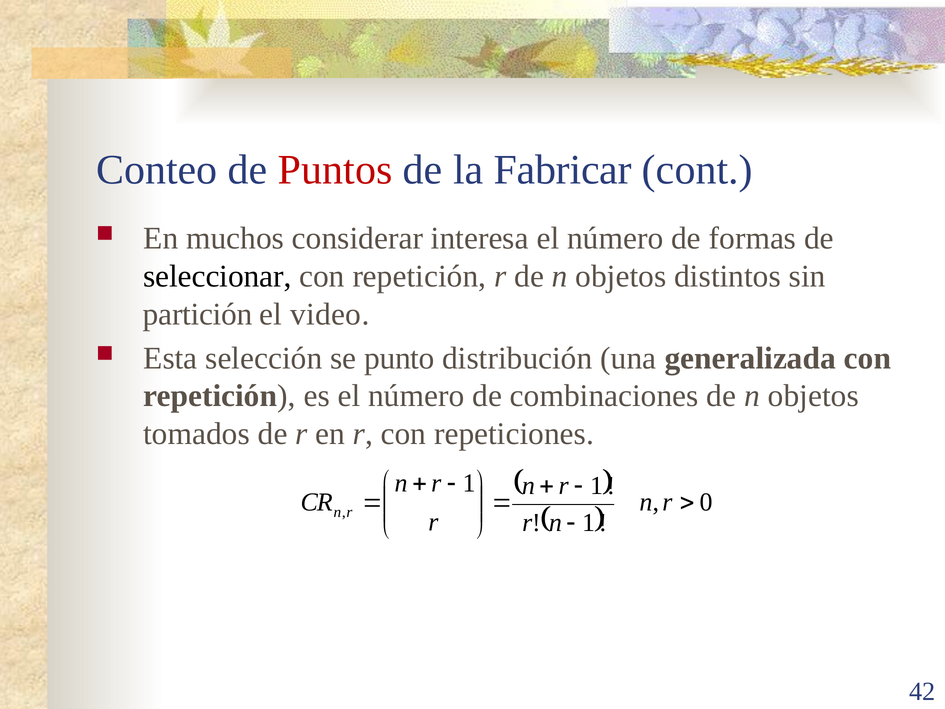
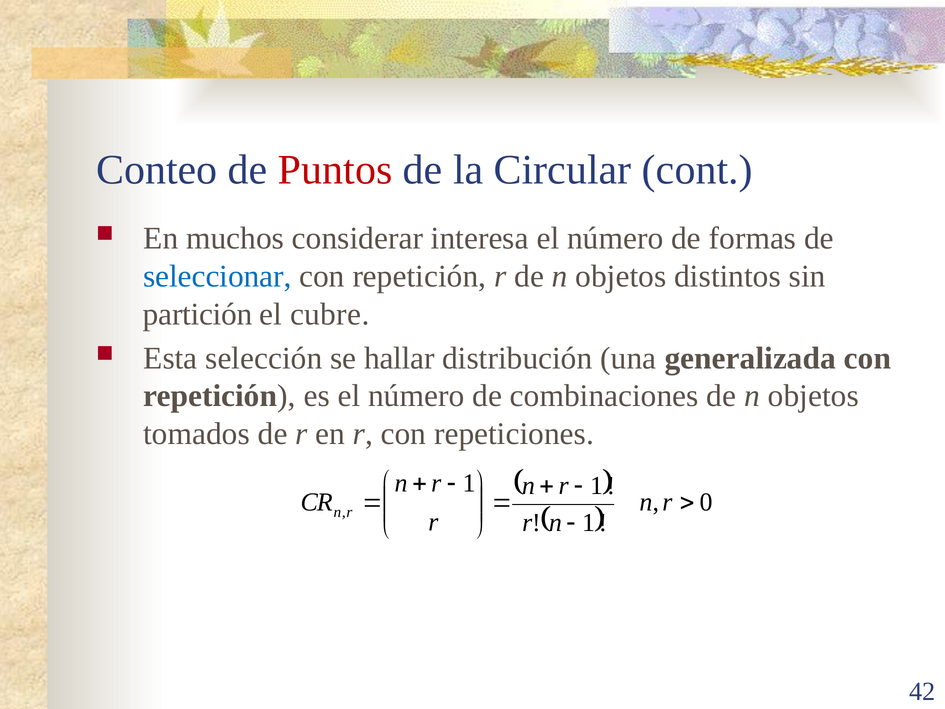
Fabricar: Fabricar -> Circular (563, 170)
seleccionar colour: black -> blue (217, 276)
video: video -> cubre (330, 314)
punto: punto -> hallar (399, 358)
